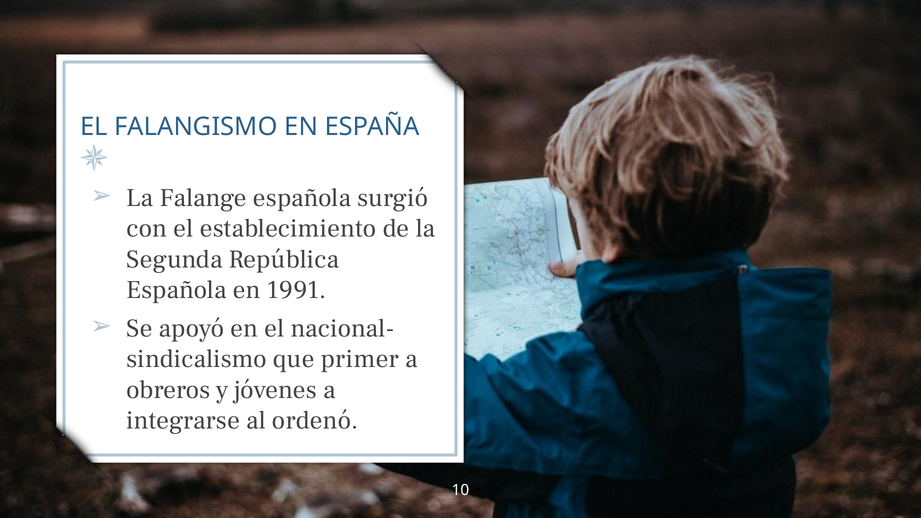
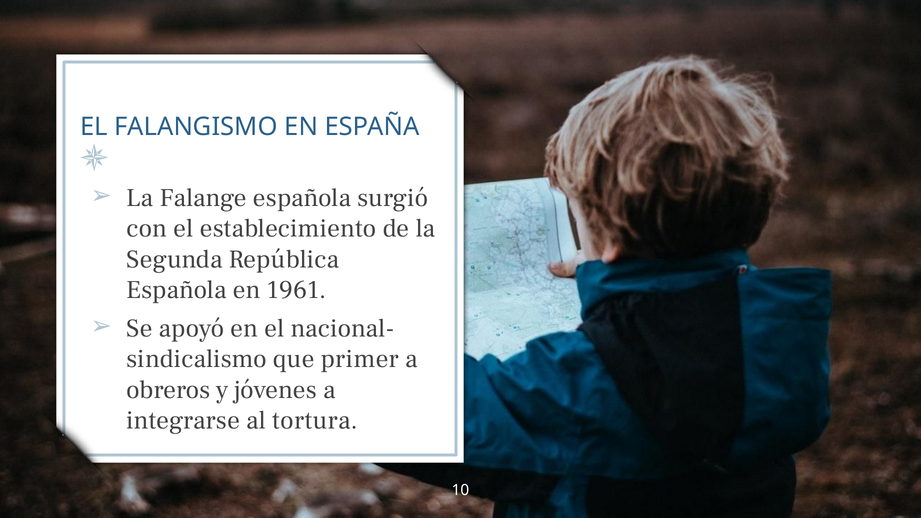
1991: 1991 -> 1961 (297, 290)
ordenó: ordenó -> tortura (315, 420)
